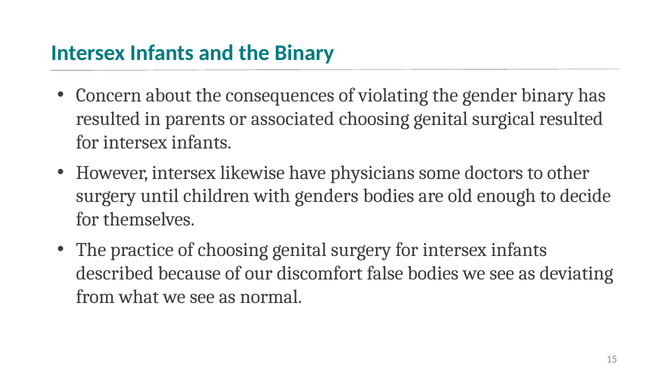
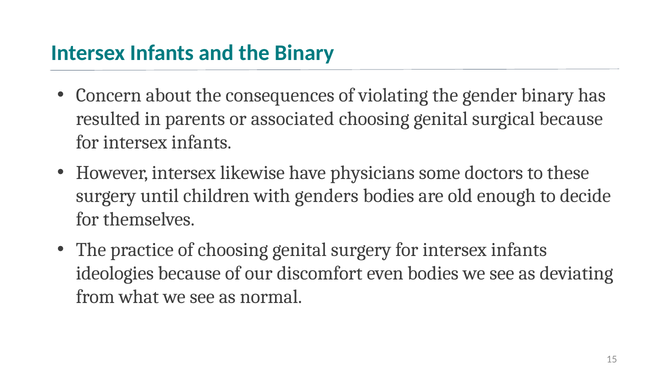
surgical resulted: resulted -> because (571, 119)
other: other -> these (568, 173)
described: described -> ideologies (115, 273)
false: false -> even (385, 273)
